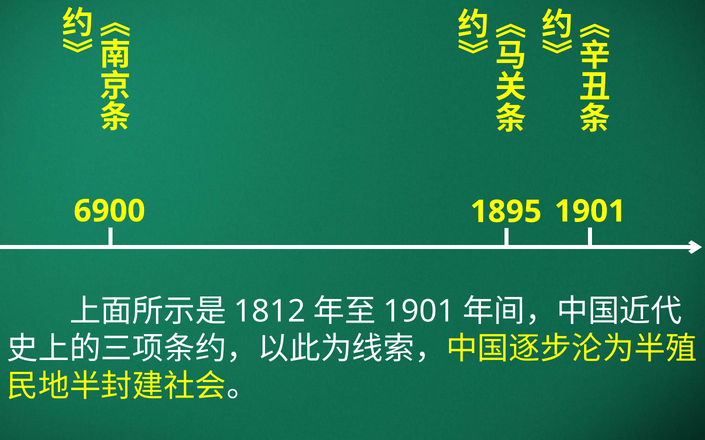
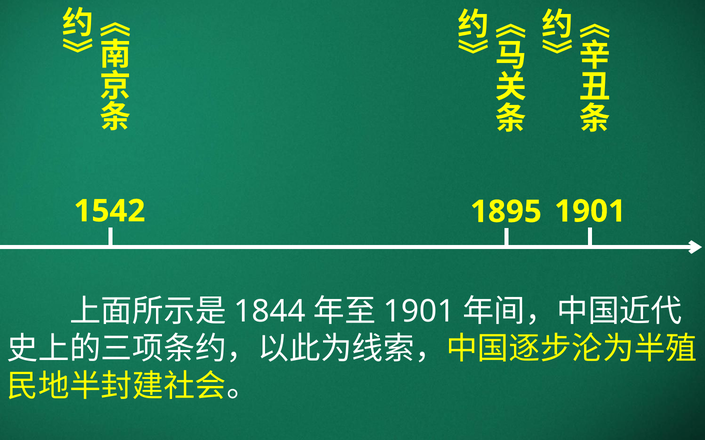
6900: 6900 -> 1542 (109, 211)
1812: 1812 -> 1844 (270, 312)
